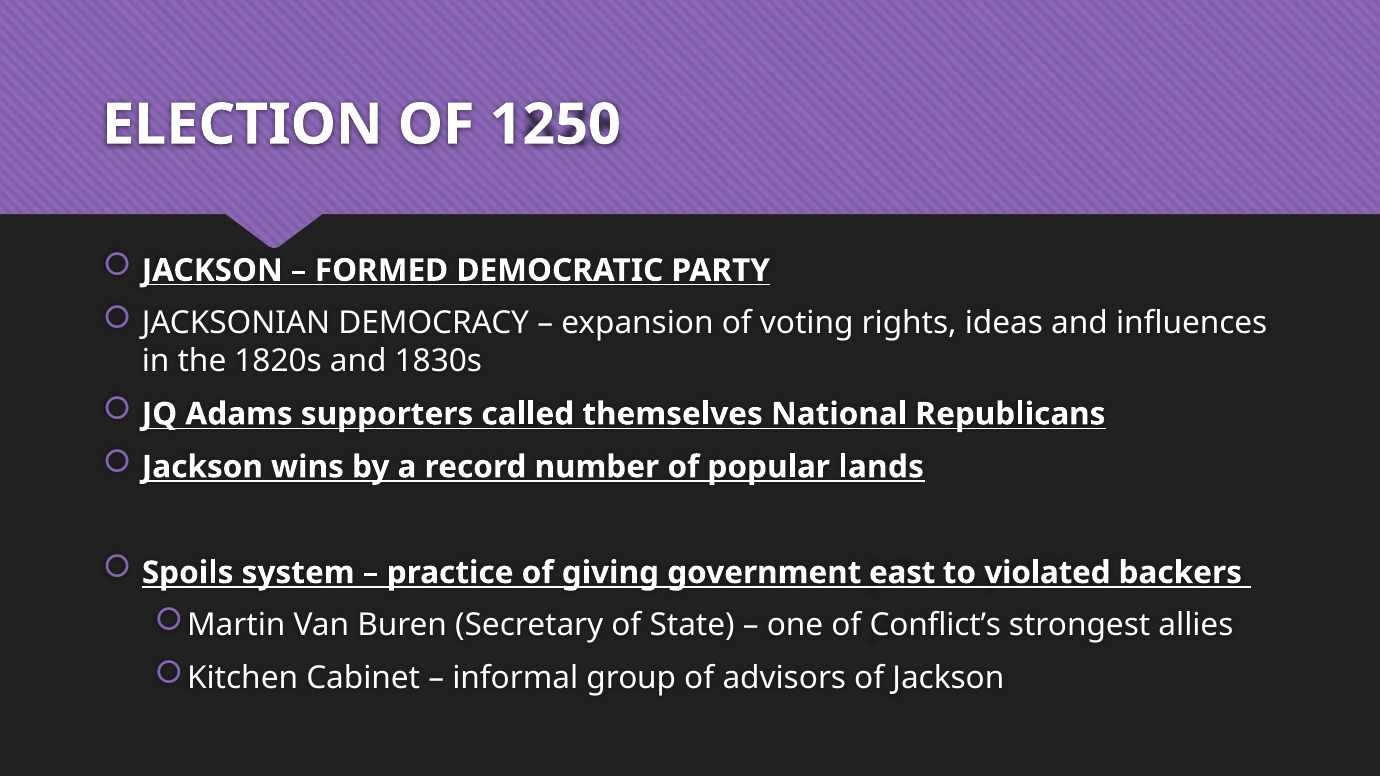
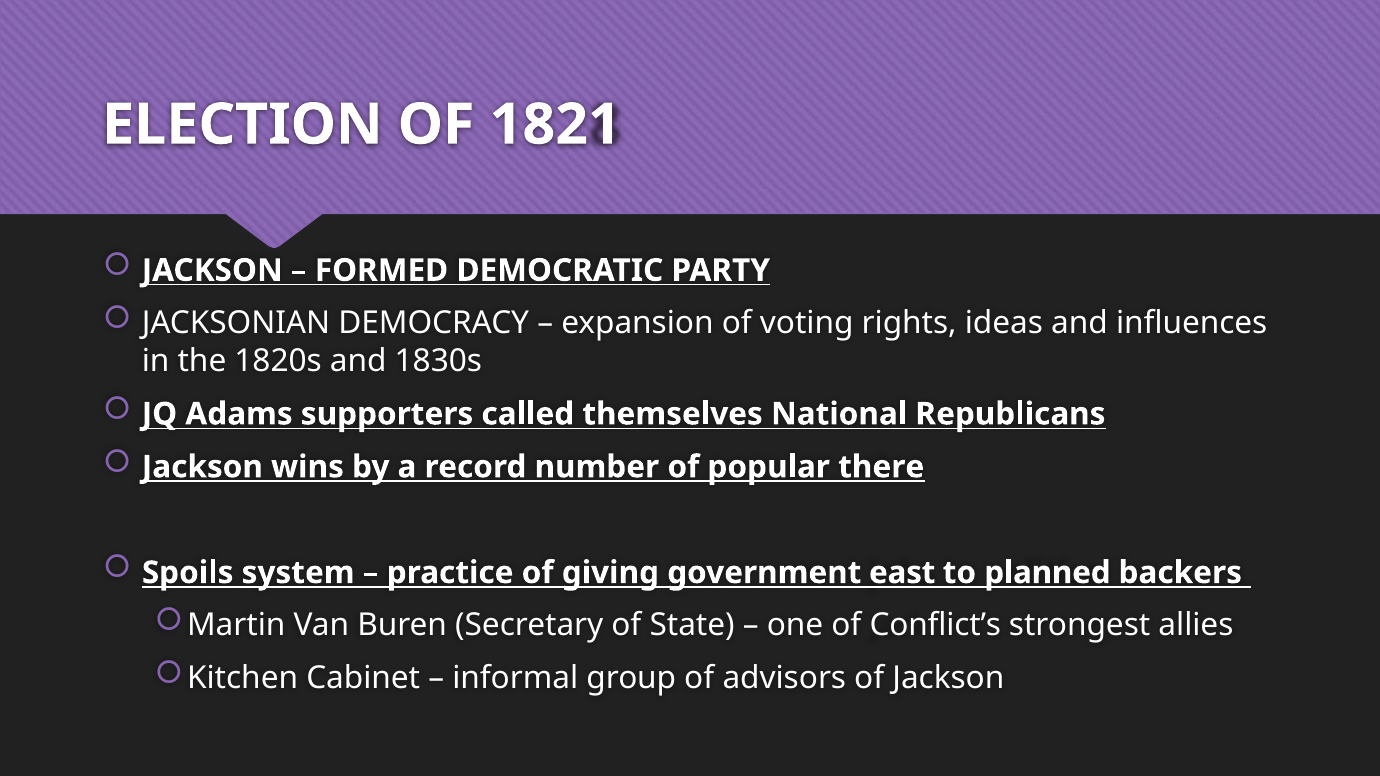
1250: 1250 -> 1821 (555, 125)
lands: lands -> there (881, 467)
violated: violated -> planned (1047, 573)
